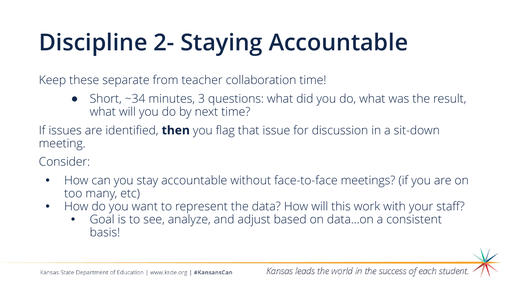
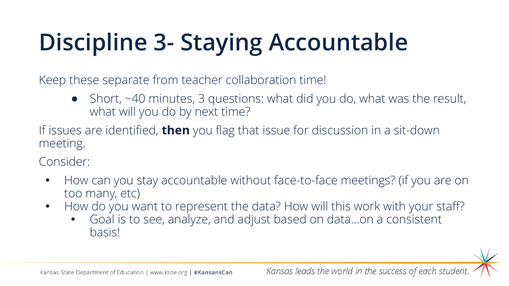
2-: 2- -> 3- (164, 43)
~34: ~34 -> ~40 (135, 99)
